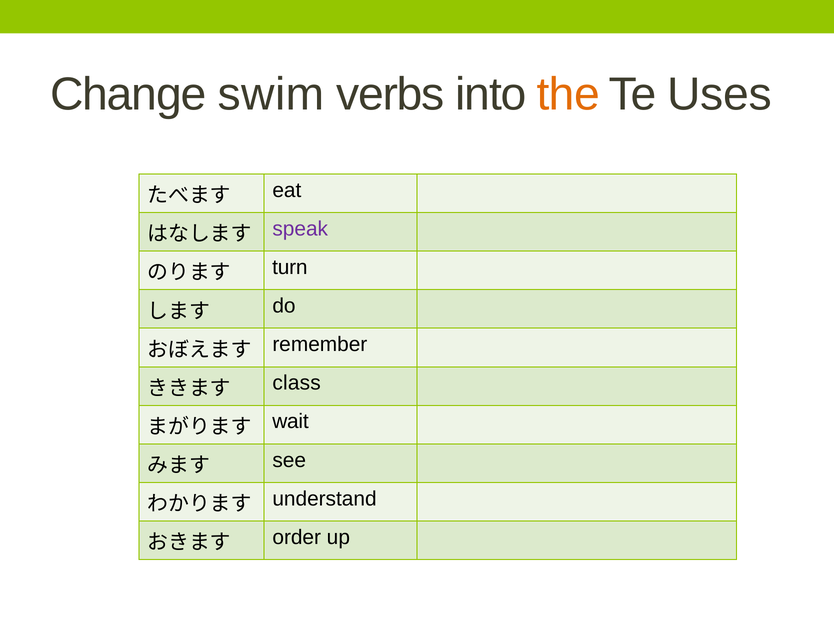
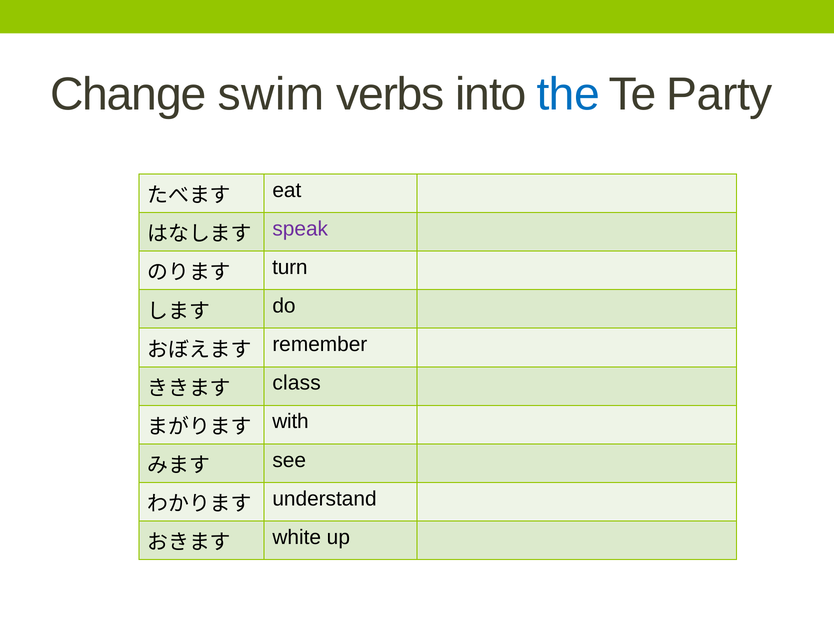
the colour: orange -> blue (568, 95)
Uses: Uses -> Party (720, 95)
wait: wait -> with (290, 421)
order: order -> white (297, 537)
